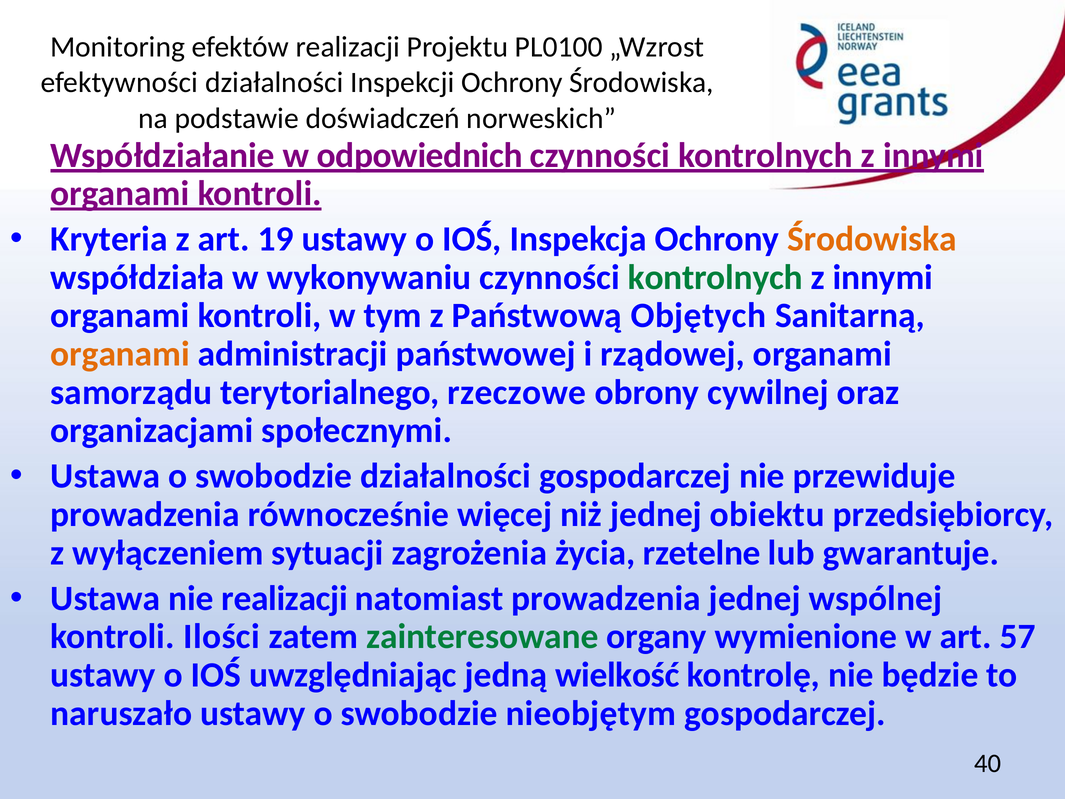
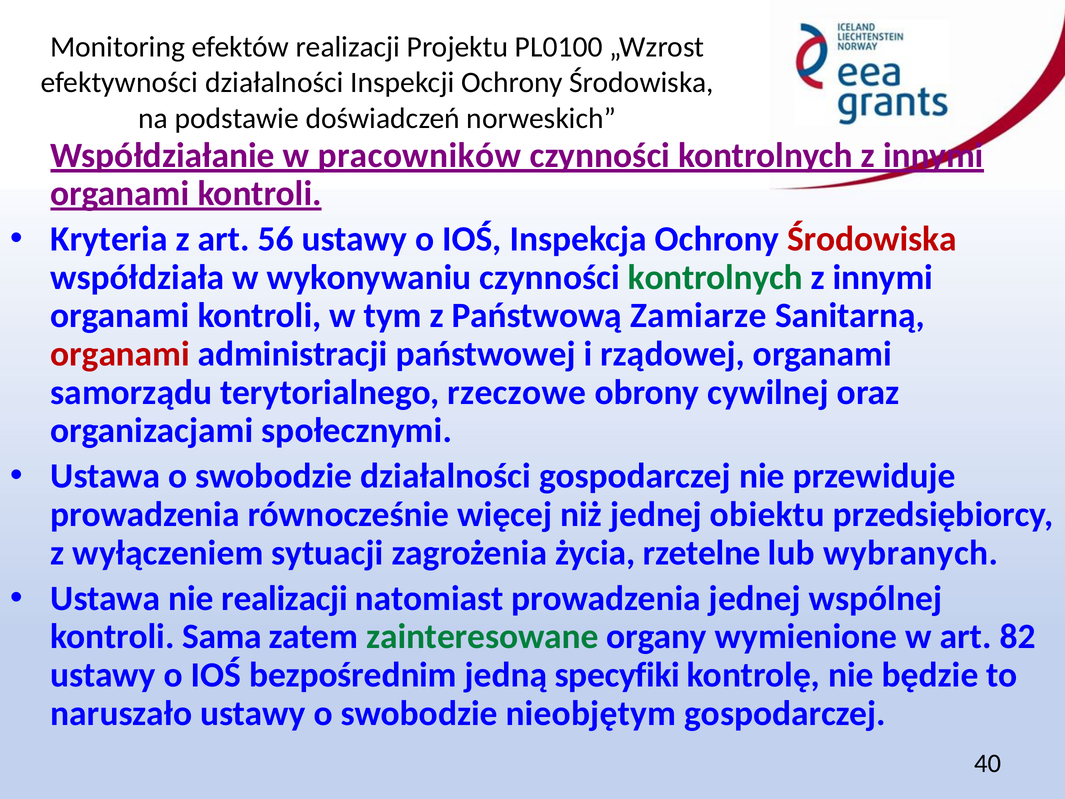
odpowiednich: odpowiednich -> pracowników (419, 155)
19: 19 -> 56 (276, 239)
Środowiska colour: orange -> red (872, 239)
Objętych: Objętych -> Zamiarze (698, 316)
organami colour: orange -> red (120, 354)
gwarantuje: gwarantuje -> wybranych (911, 553)
Ilości: Ilości -> Sama (222, 636)
57: 57 -> 82 (1018, 636)
uwzględniając: uwzględniając -> bezpośrednim (353, 675)
wielkość: wielkość -> specyfiki (617, 675)
